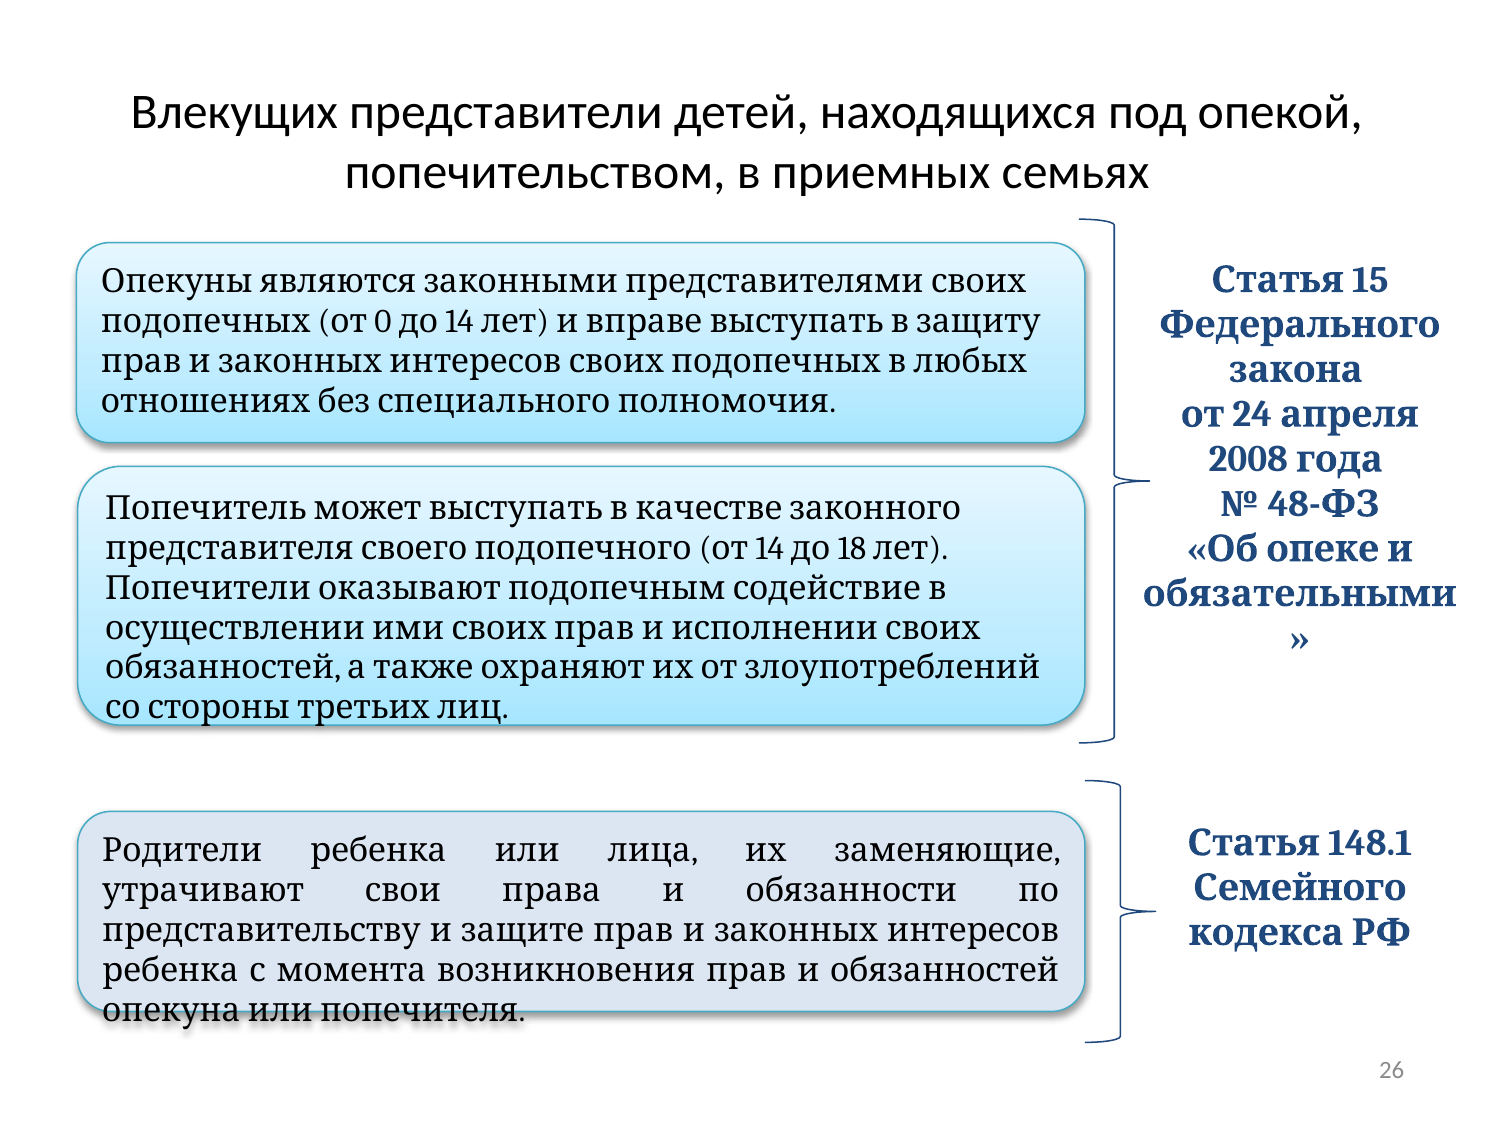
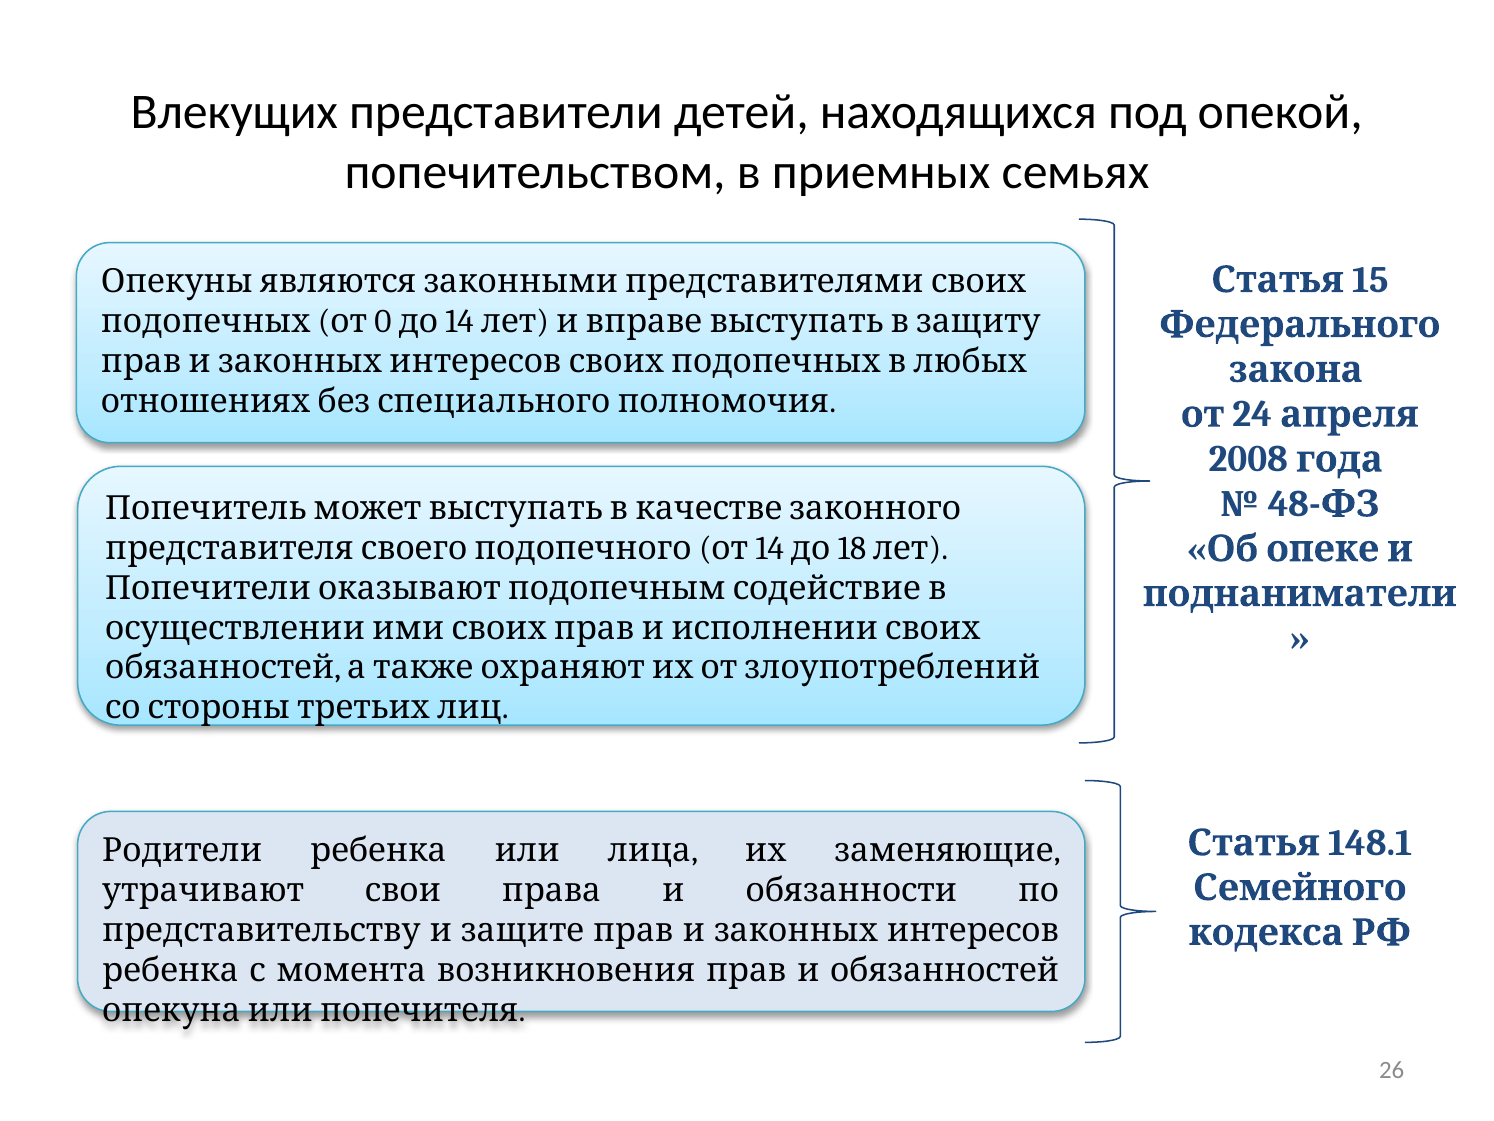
обязательными: обязательными -> поднаниматели (1300, 594)
